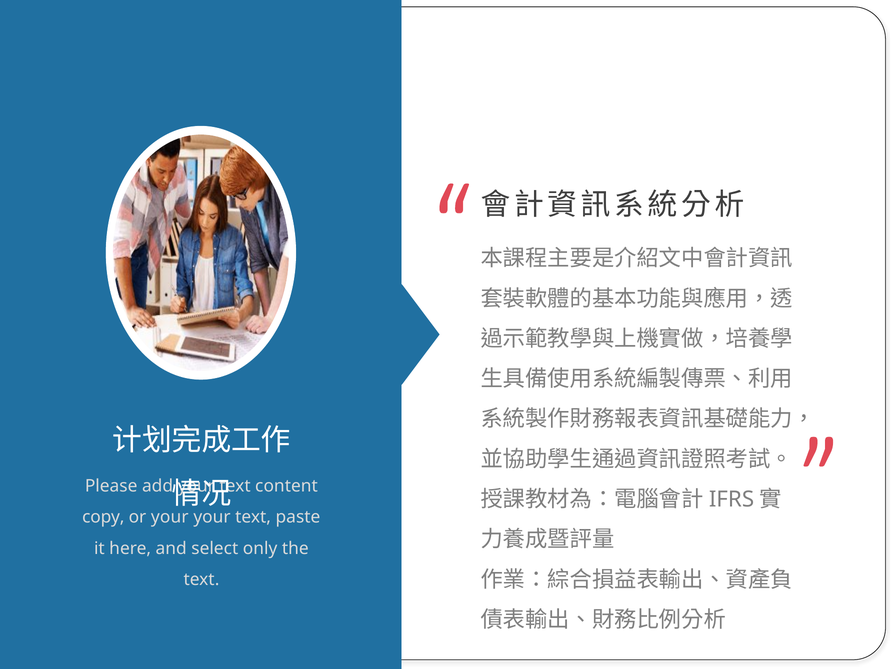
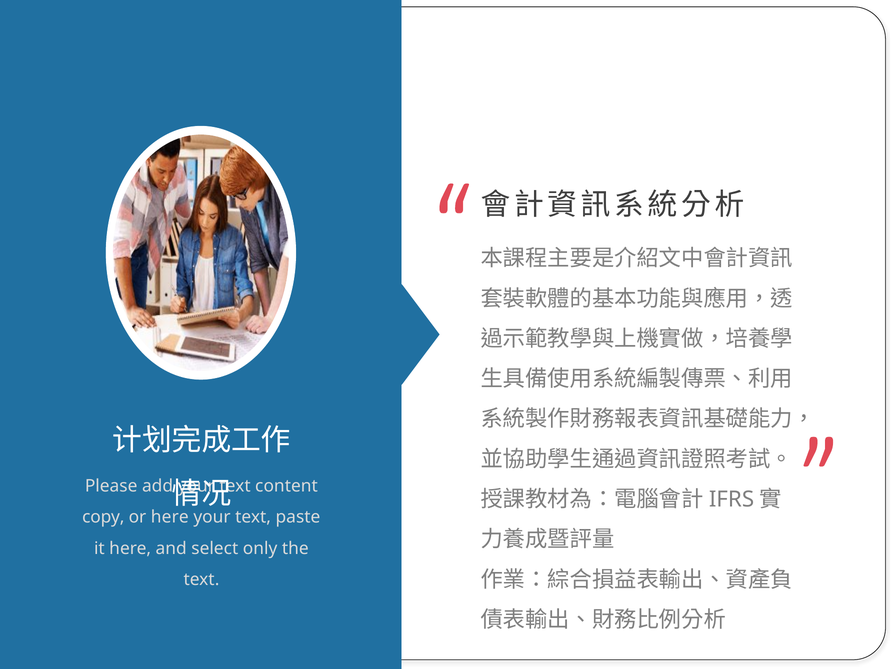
or your: your -> here (170, 517)
